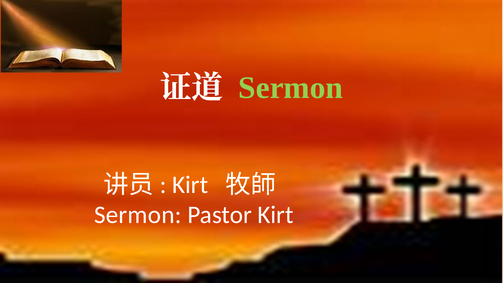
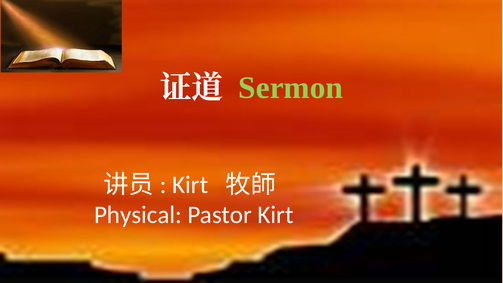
Sermon: Sermon -> Physical (138, 215)
